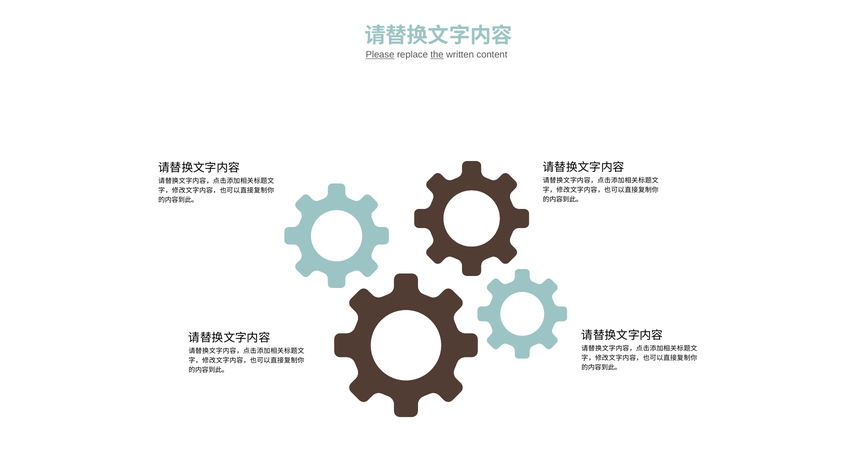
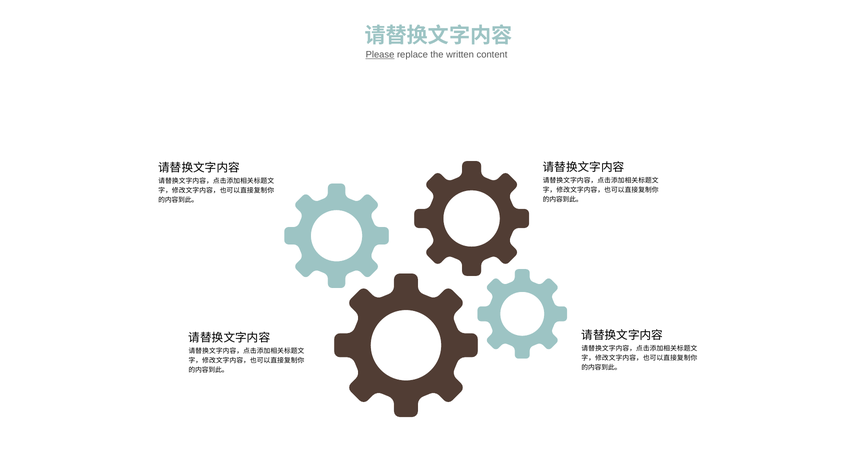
the underline: present -> none (437, 55)
